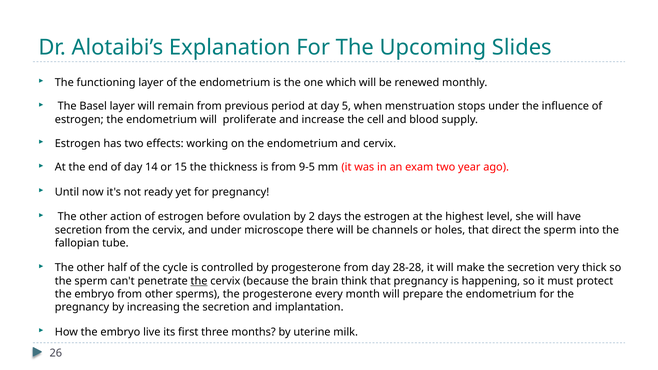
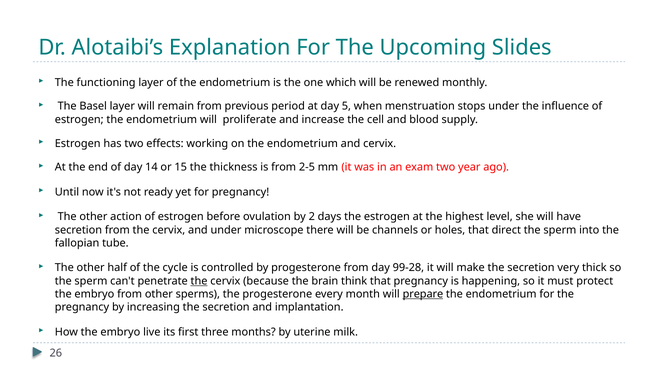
9-5: 9-5 -> 2-5 (307, 167)
28-28: 28-28 -> 99-28 (408, 268)
prepare underline: none -> present (423, 294)
